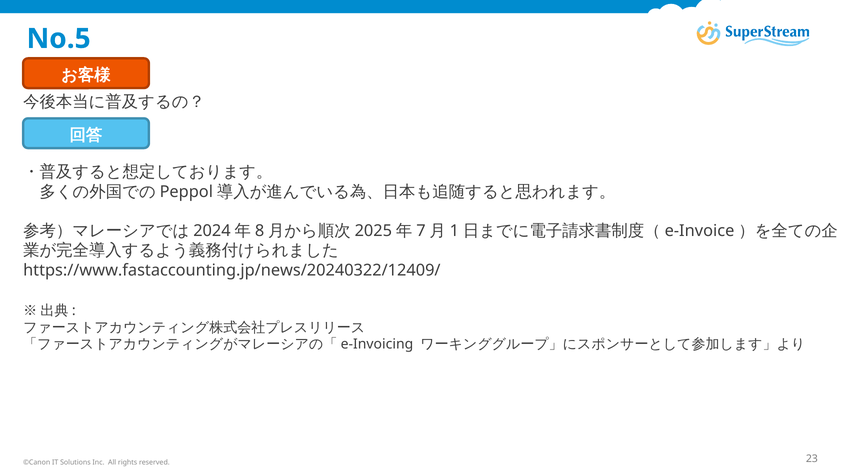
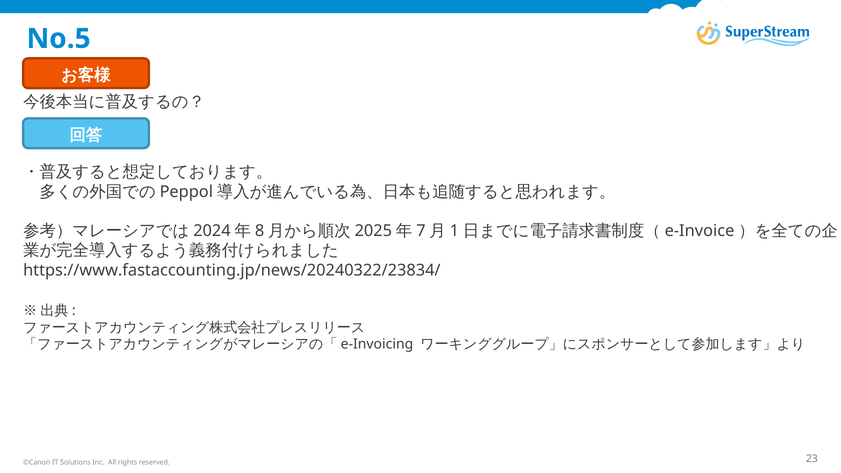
https://www.fastaccounting.jp/news/20240322/12409/: https://www.fastaccounting.jp/news/20240322/12409/ -> https://www.fastaccounting.jp/news/20240322/23834/ (232, 270)
